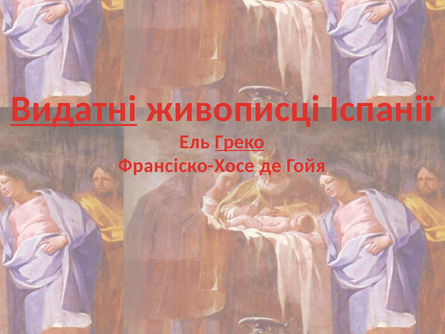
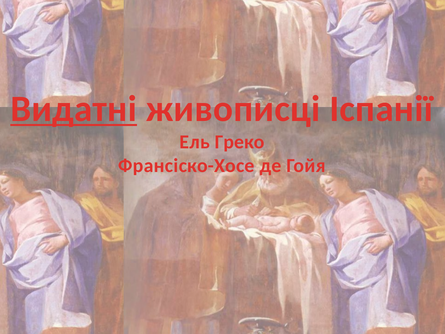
Греко underline: present -> none (240, 142)
